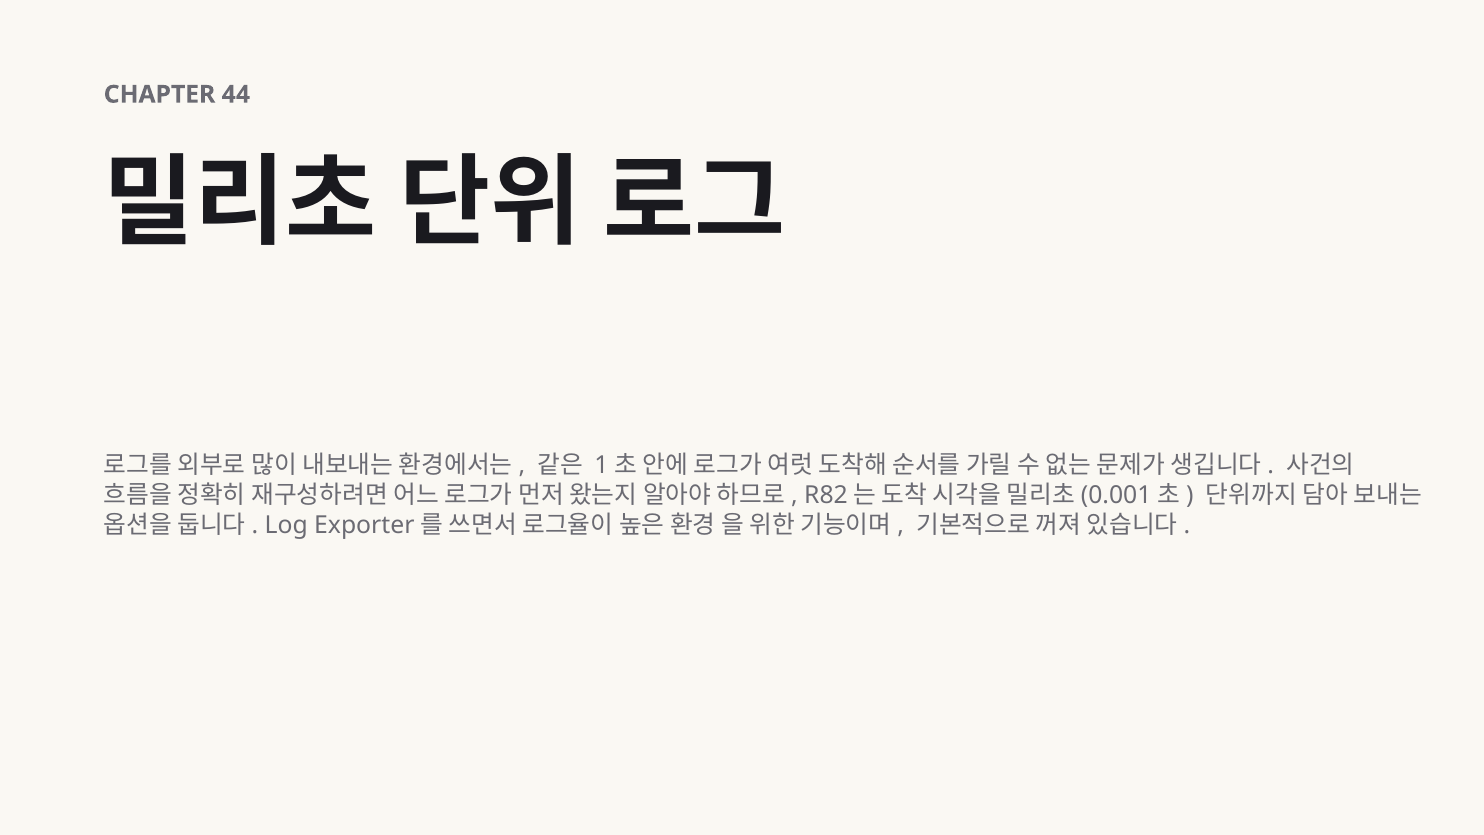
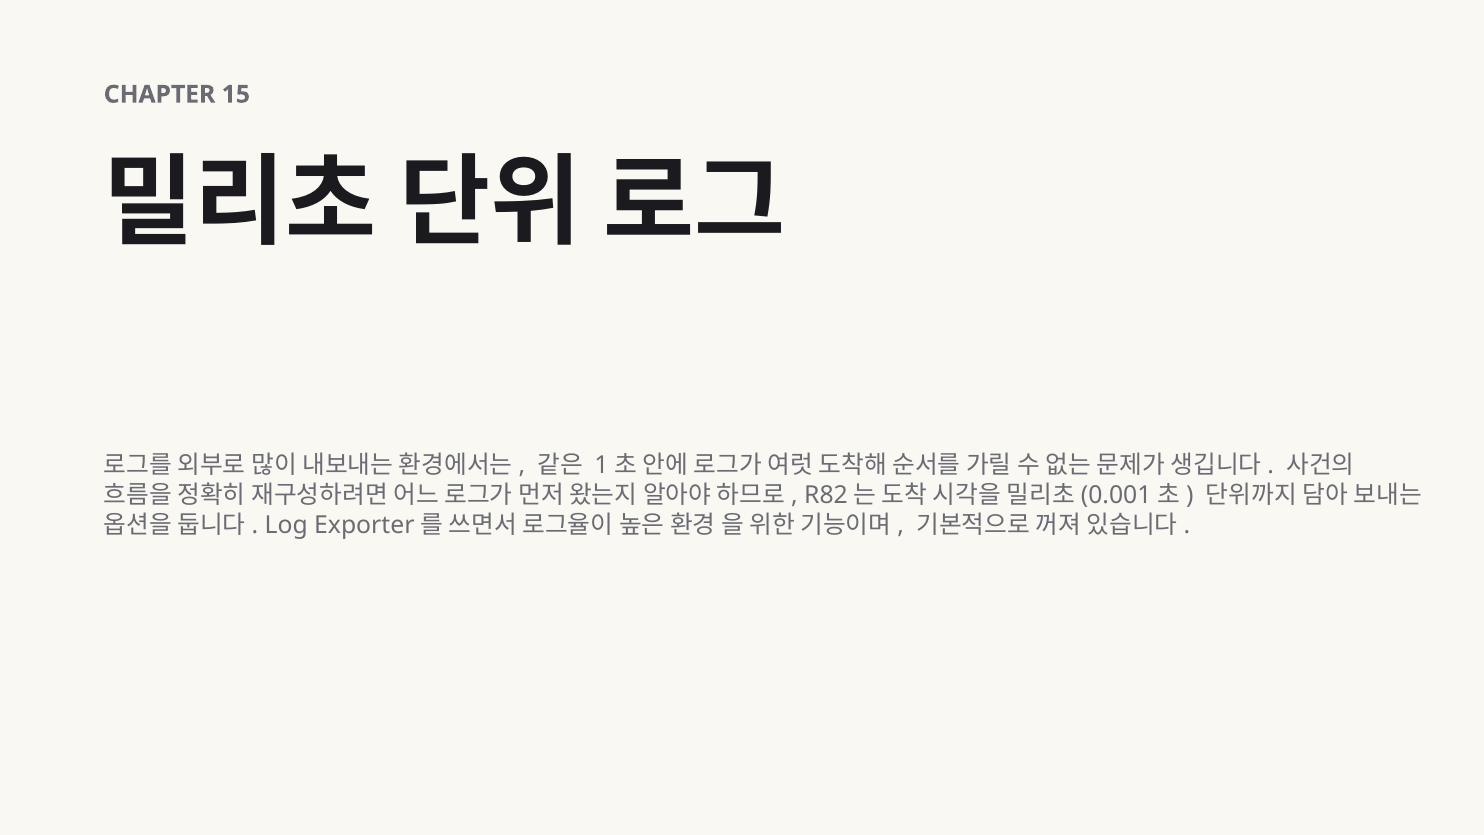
44: 44 -> 15 (236, 94)
